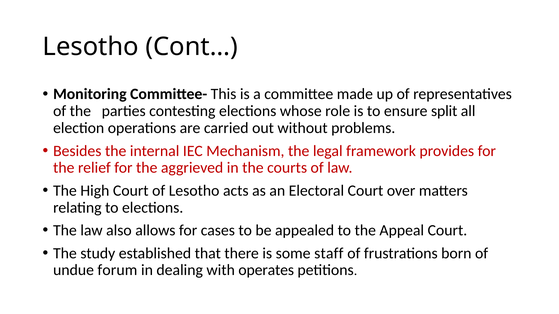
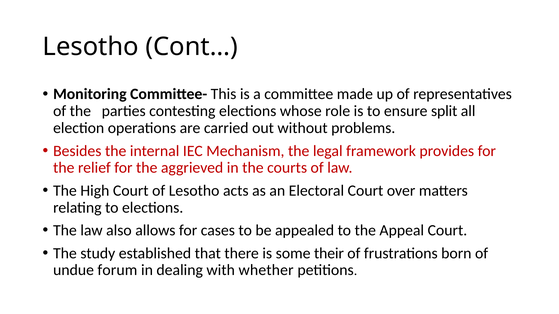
staff: staff -> their (329, 254)
operates: operates -> whether (266, 271)
